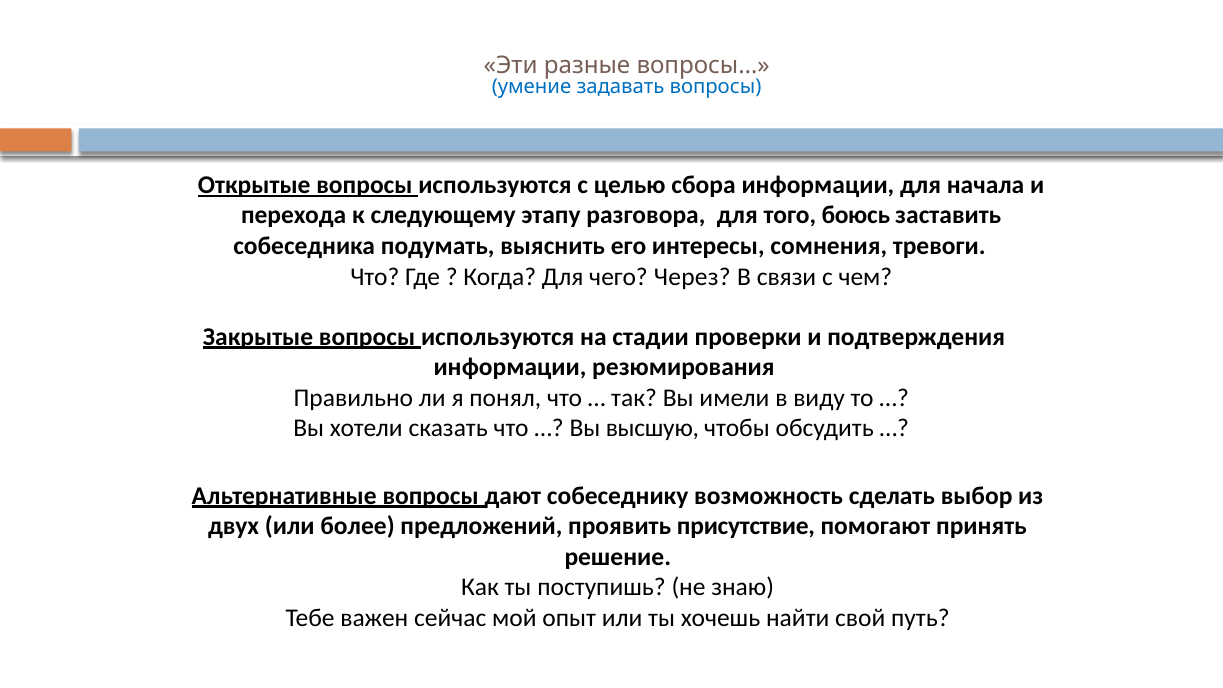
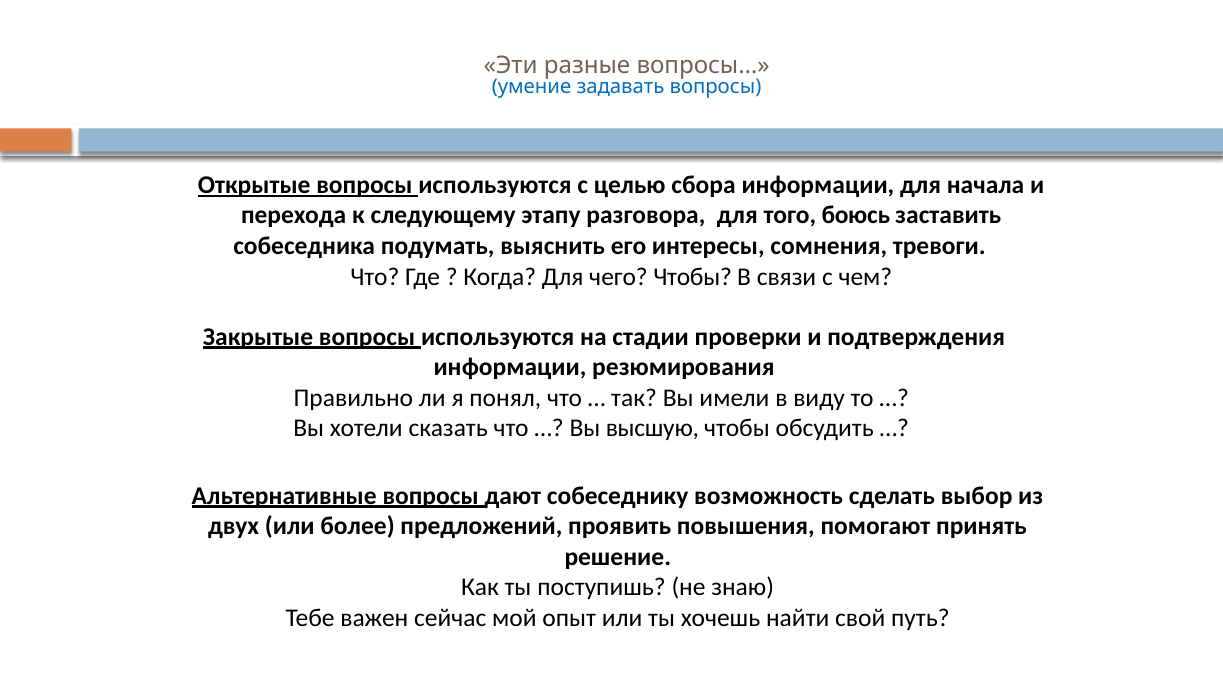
чего Через: Через -> Чтобы (693, 277)
присутствие: присутствие -> повышения (746, 526)
